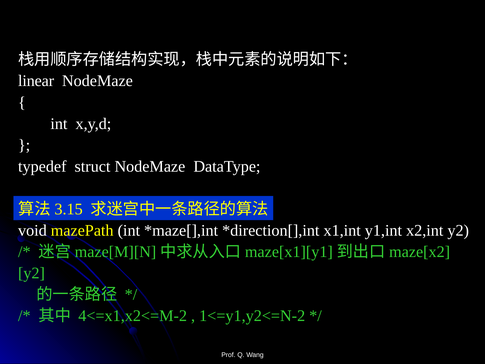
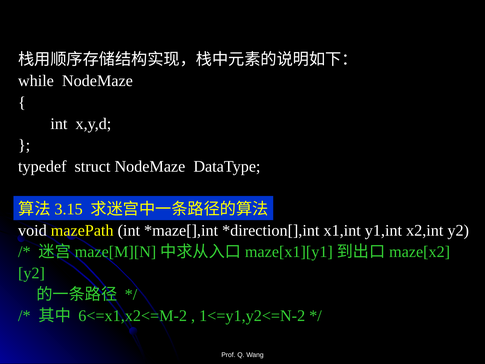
linear: linear -> while (36, 81)
4<=x1,x2<=M-2: 4<=x1,x2<=M-2 -> 6<=x1,x2<=M-2 (133, 316)
